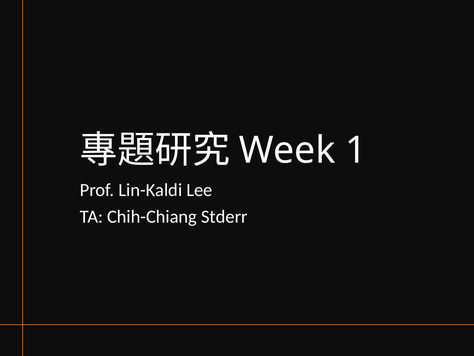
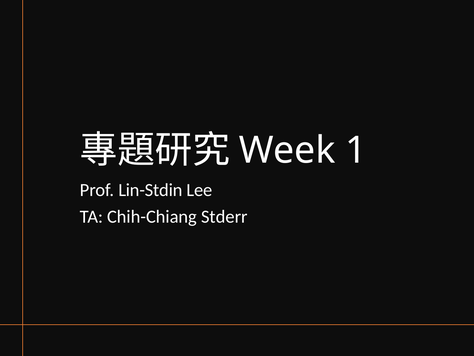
Lin-Kaldi: Lin-Kaldi -> Lin-Stdin (150, 190)
